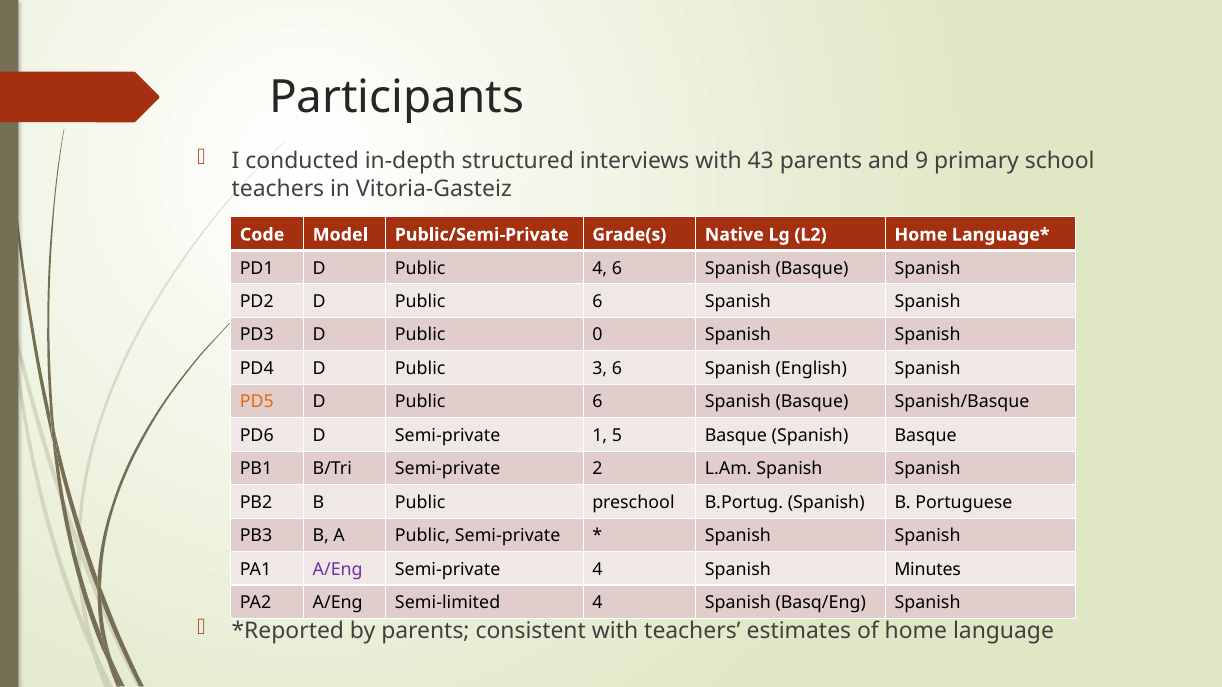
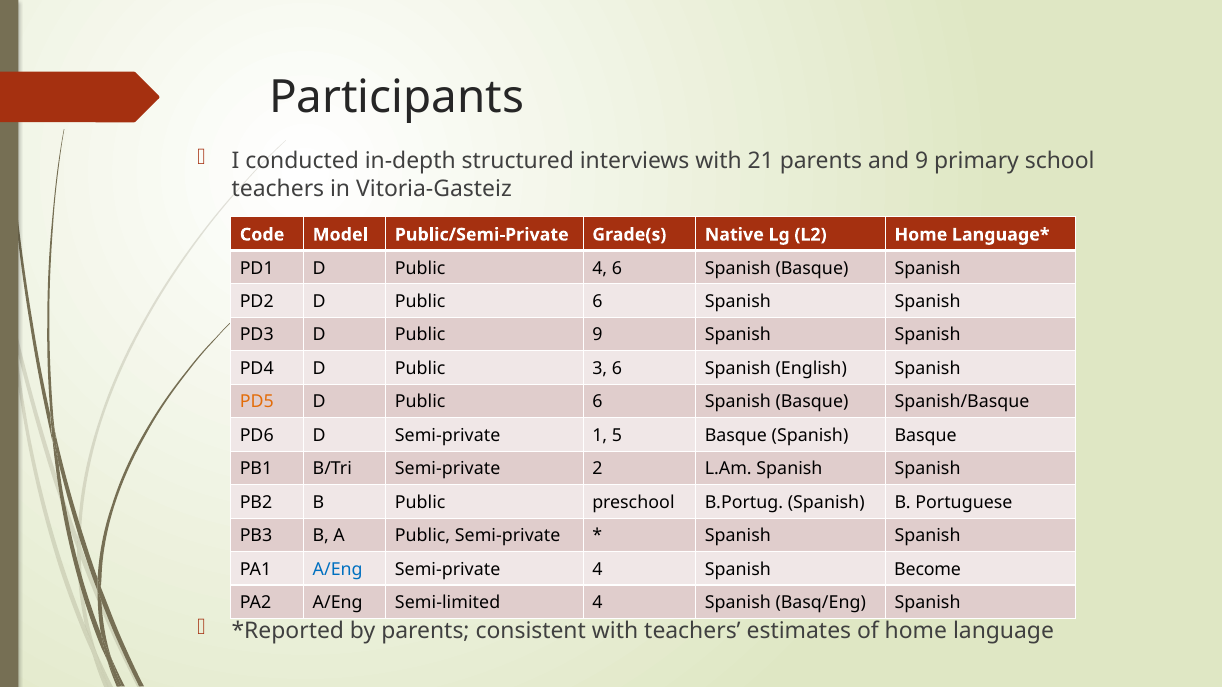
43: 43 -> 21 (761, 161)
Public 0: 0 -> 9 (597, 335)
A/Eng colour: purple -> blue (338, 570)
Minutes: Minutes -> Become (928, 570)
